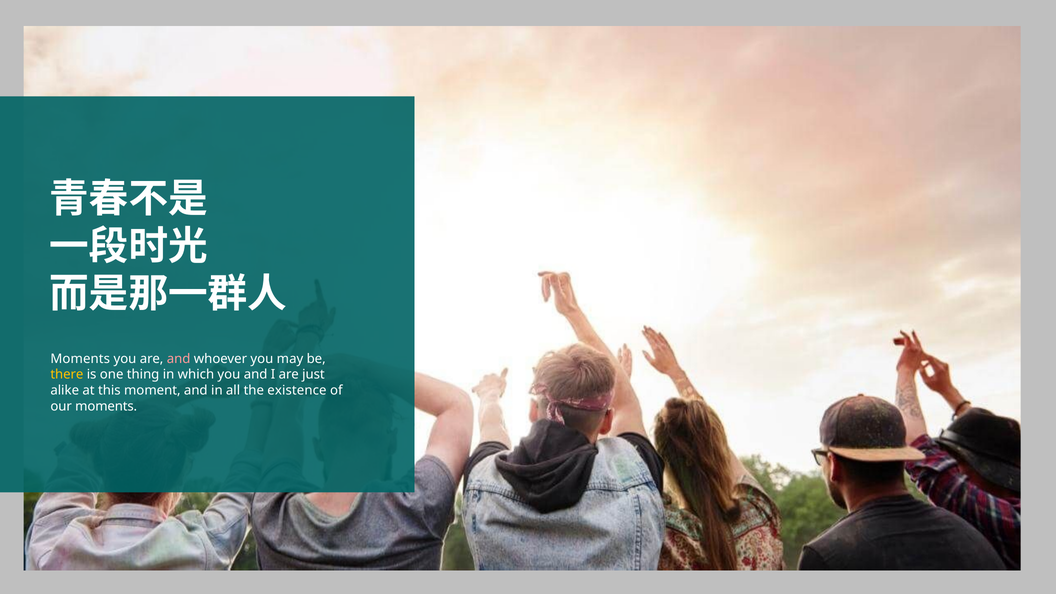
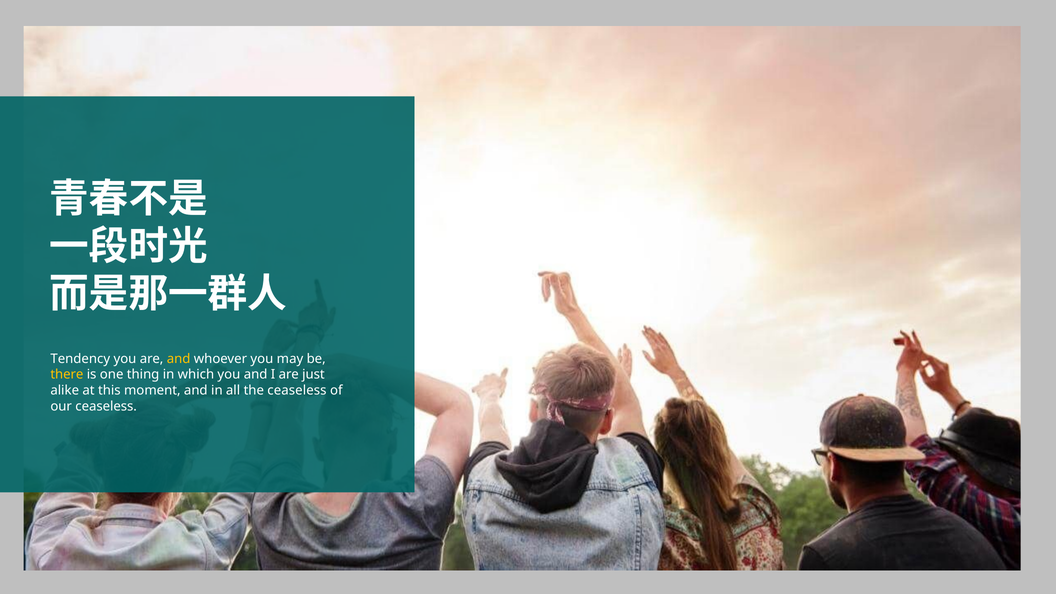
Moments: Moments -> Tendency (80, 359)
and colour: pink -> yellow (179, 359)
the existence: existence -> ceaseless (297, 390)
our moments: moments -> ceaseless (106, 406)
